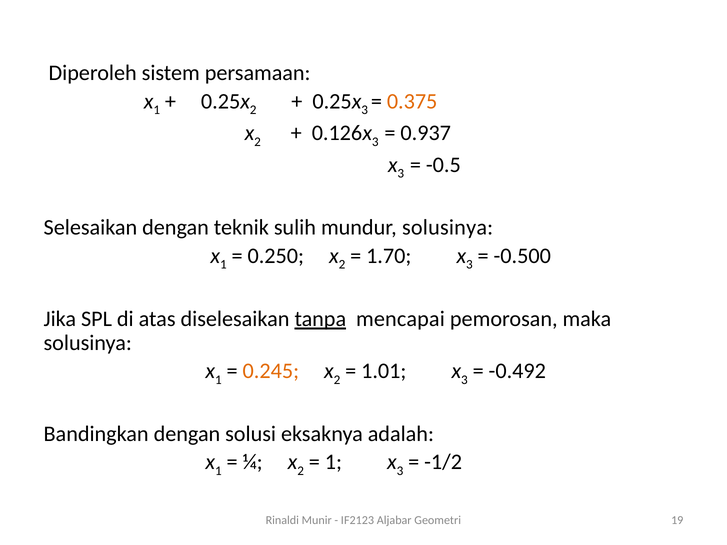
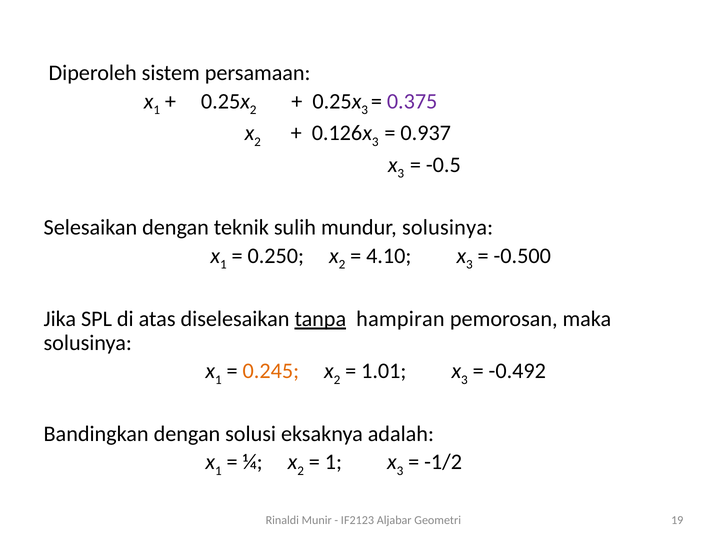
0.375 colour: orange -> purple (412, 101)
1.70: 1.70 -> 4.10 (389, 256)
mencapai: mencapai -> hampiran (400, 319)
